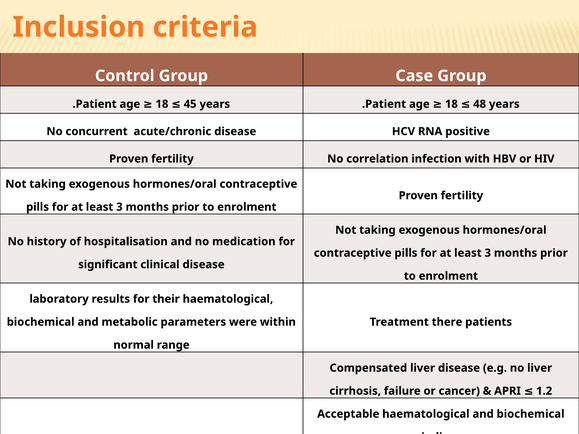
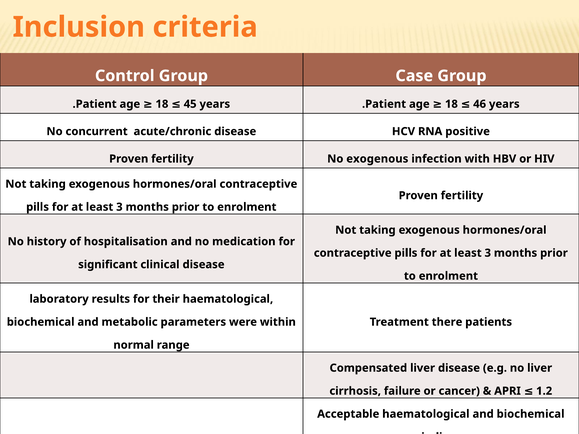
48: 48 -> 46 (480, 104)
No correlation: correlation -> exogenous (377, 159)
